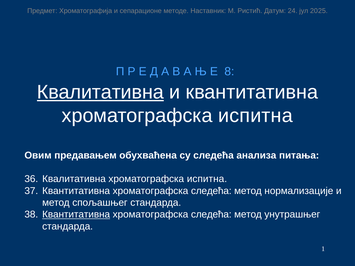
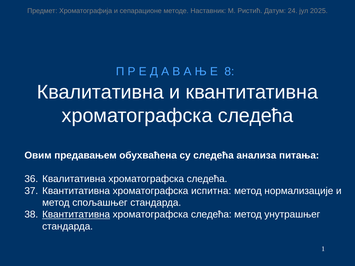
Квалитативна underline: present -> none (100, 92)
испитна: испитна -> следећа (256, 116)
Квалитативна хроматографска испитна: испитна -> следећа (207, 179)
следећа: следећа -> испитна (211, 191)
